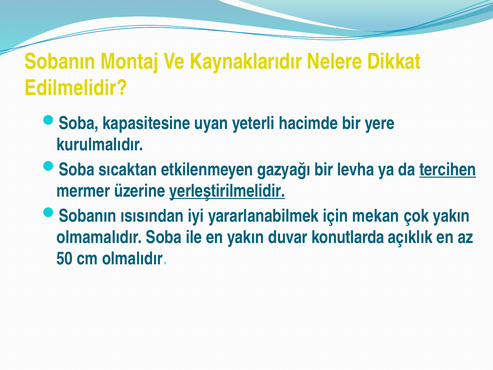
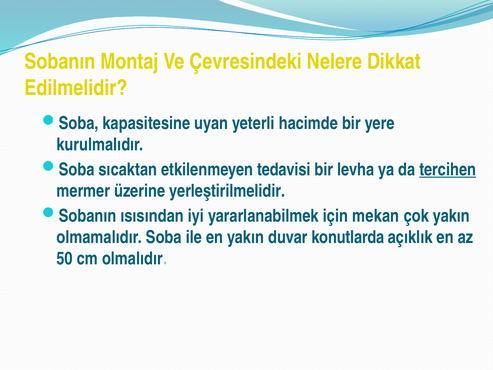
Kaynaklarıdır: Kaynaklarıdır -> Çevresindeki (246, 62)
gazyağı: gazyağı -> tedavisi (284, 169)
yerleştirilmelidir underline: present -> none (227, 191)
